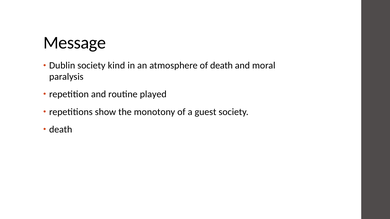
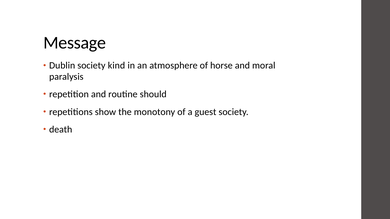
of death: death -> horse (221, 66)
played: played -> should (153, 94)
